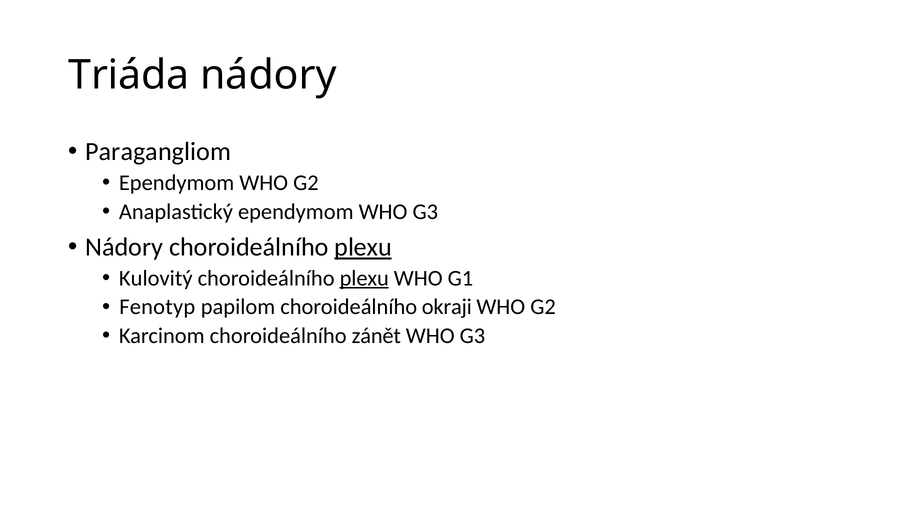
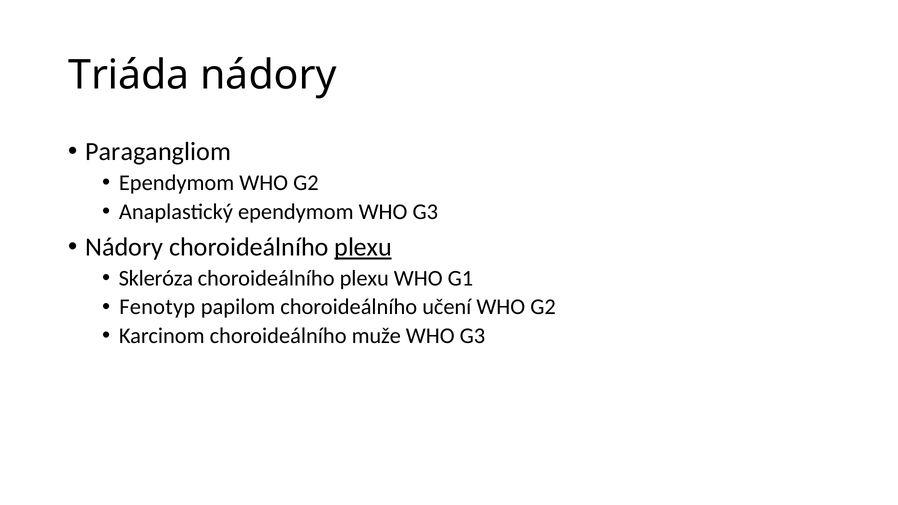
Kulovitý: Kulovitý -> Skleróza (156, 278)
plexu underline: present -> none (364, 278)
okraji: okraji -> učení (447, 307)
zánět: zánět -> muže (376, 336)
